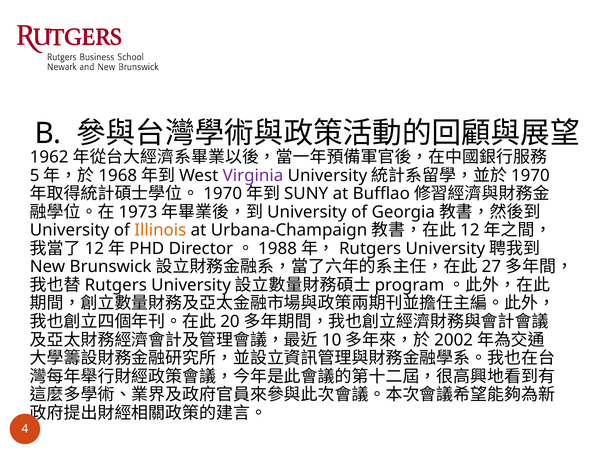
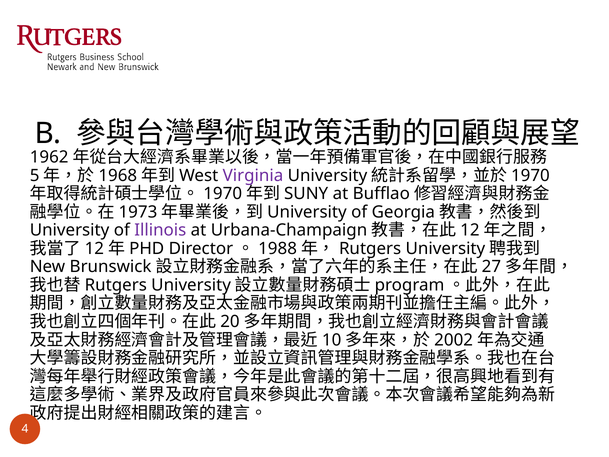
Illinois colour: orange -> purple (160, 230)
